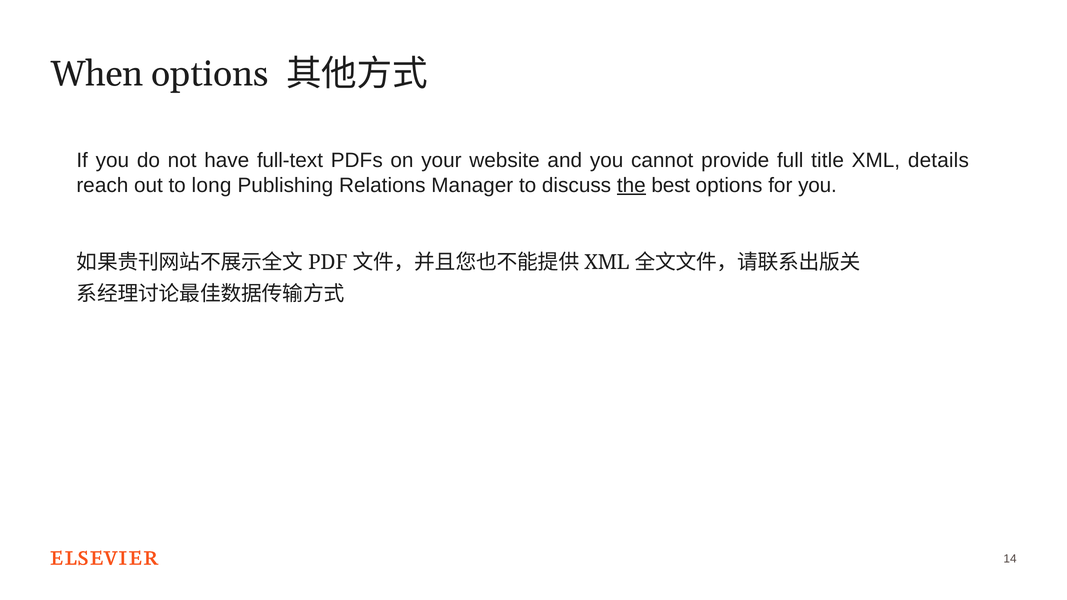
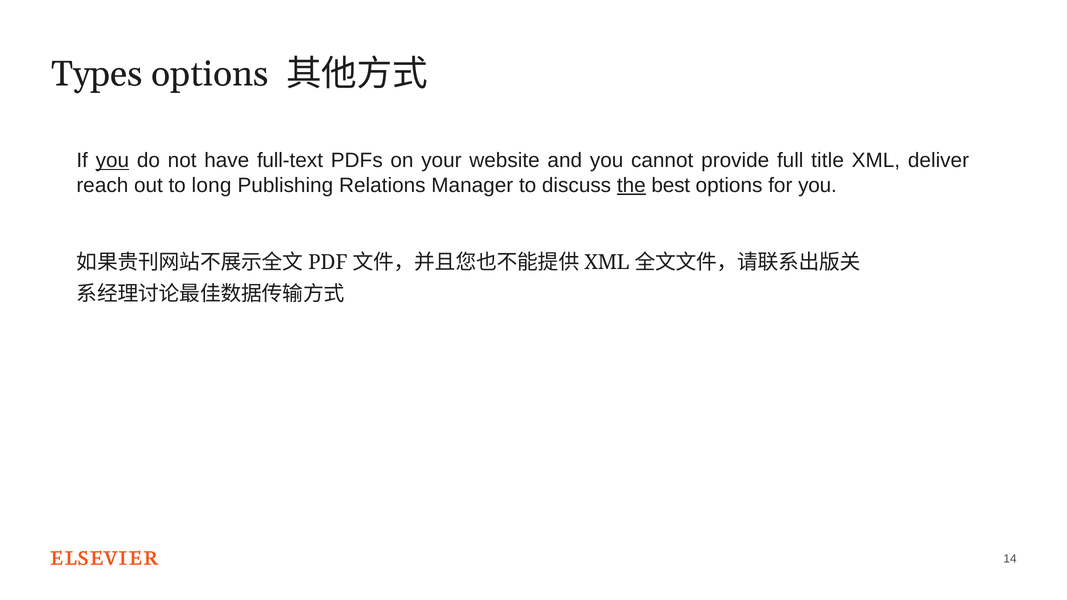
When: When -> Types (97, 74)
you underline: none -> present (112, 161)
details: details -> deliver (939, 161)
